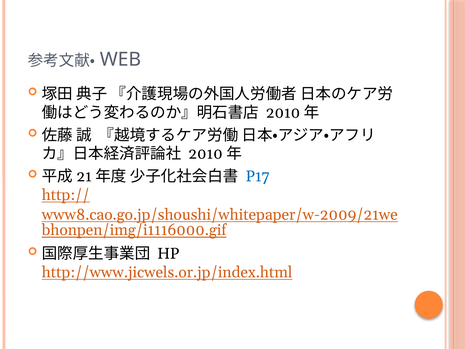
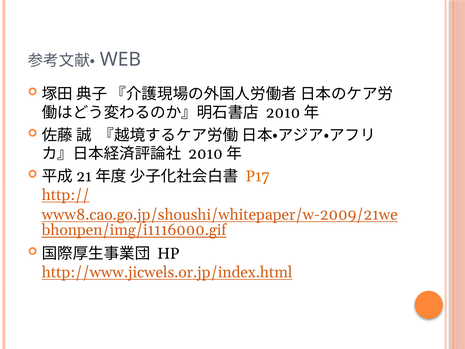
P17 colour: blue -> orange (258, 176)
